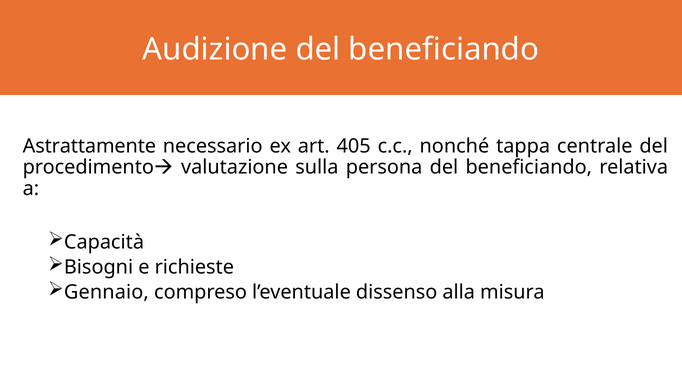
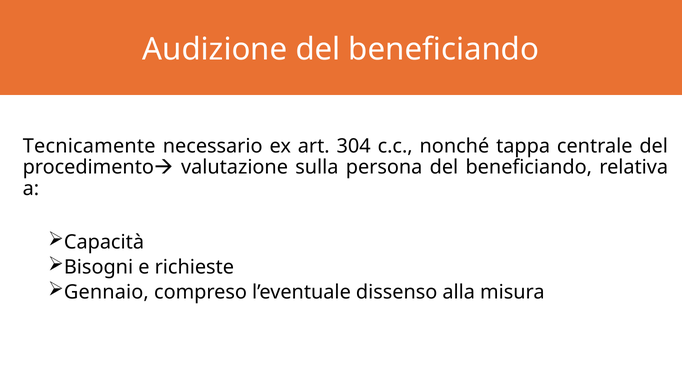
Astrattamente: Astrattamente -> Tecnicamente (89, 146)
405: 405 -> 304 (354, 146)
